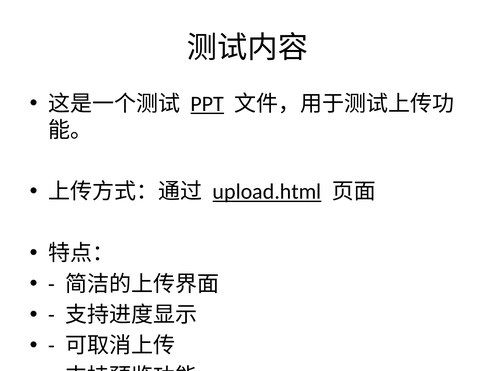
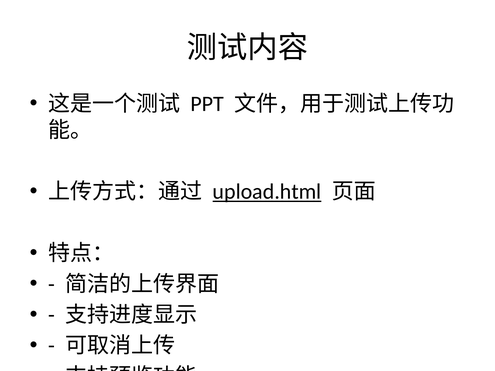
PPT underline: present -> none (207, 104)
